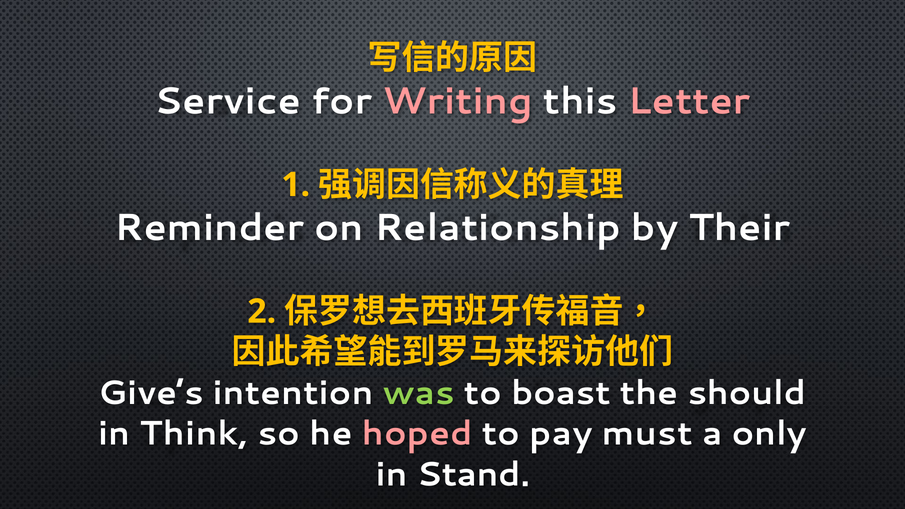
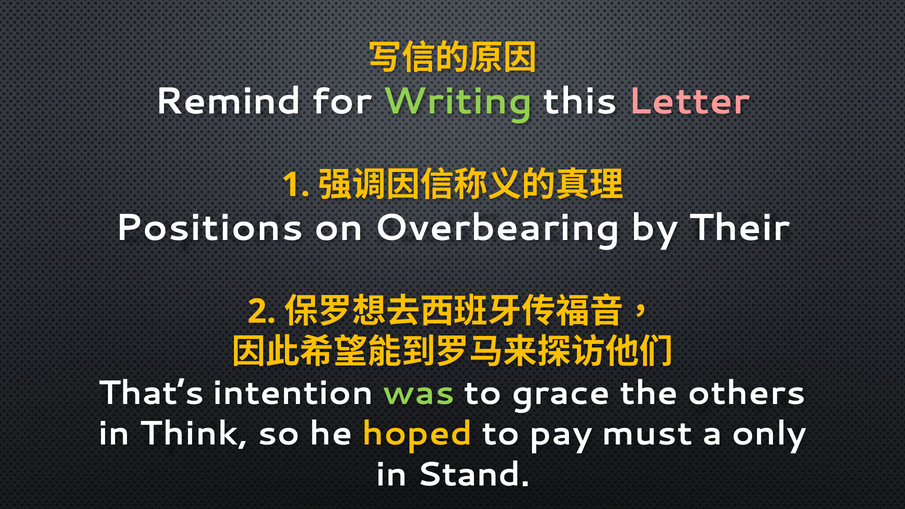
Service: Service -> Remind (228, 101)
Writing colour: pink -> light green (458, 101)
Reminder: Reminder -> Positions (209, 228)
Relationship: Relationship -> Overbearing (497, 228)
Give’s: Give’s -> That’s (151, 393)
boast: boast -> grace (561, 393)
should: should -> others (747, 393)
hoped colour: pink -> yellow (417, 434)
